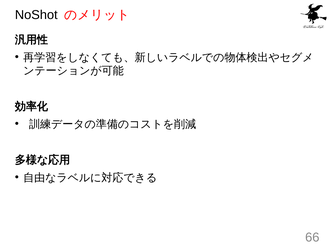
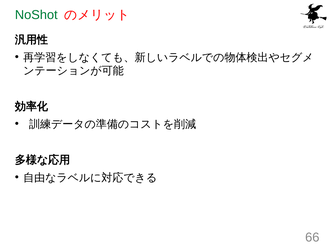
NoShot colour: black -> green (36, 15)
